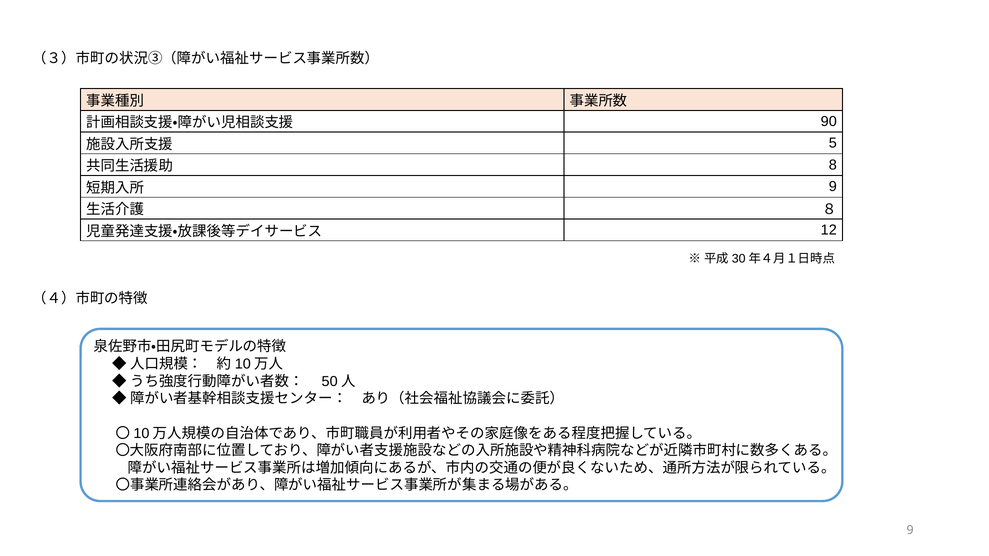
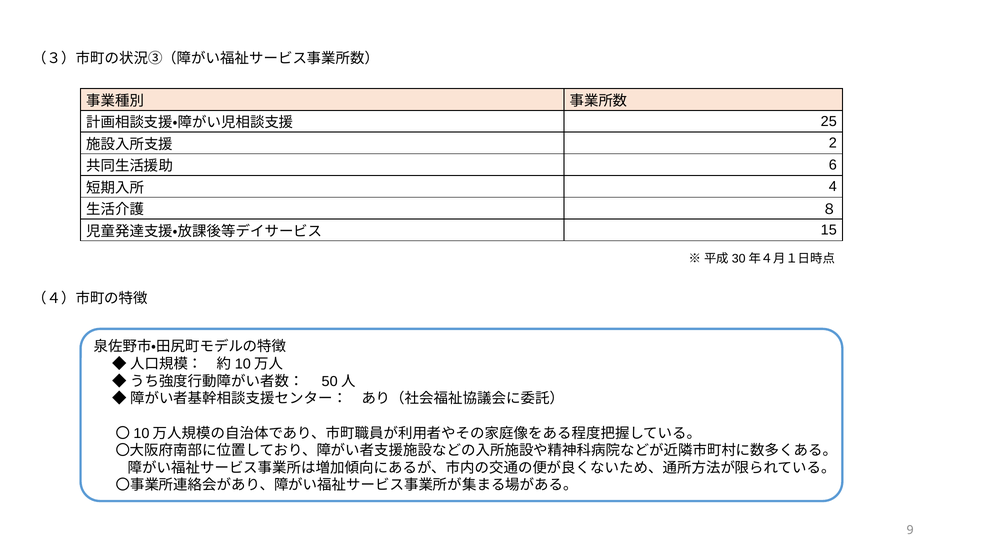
90: 90 -> 25 (829, 122)
5: 5 -> 2 (833, 143)
8: 8 -> 6 (833, 165)
9: 9 -> 4 (833, 187)
12: 12 -> 15 (829, 230)
